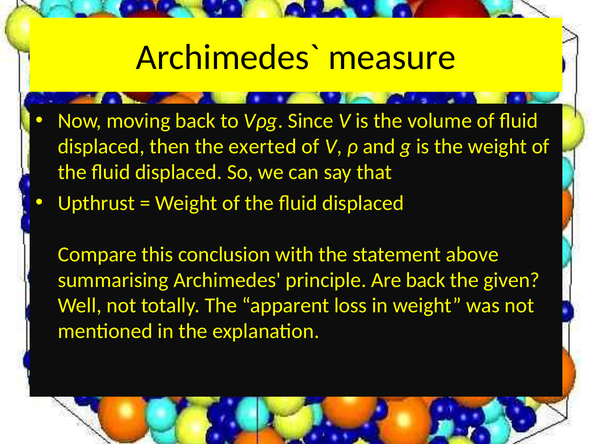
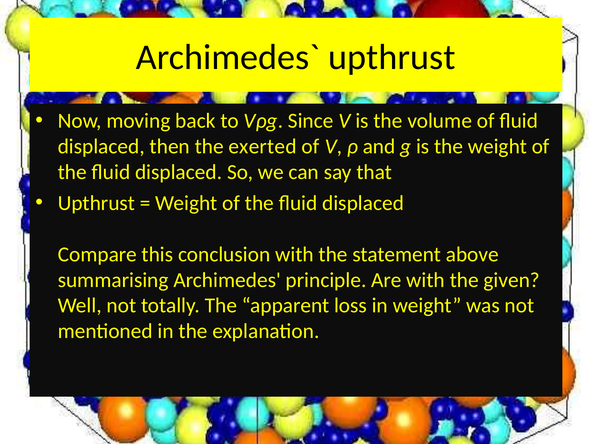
measure: measure -> upthrust (392, 57)
Are back: back -> with (426, 280)
